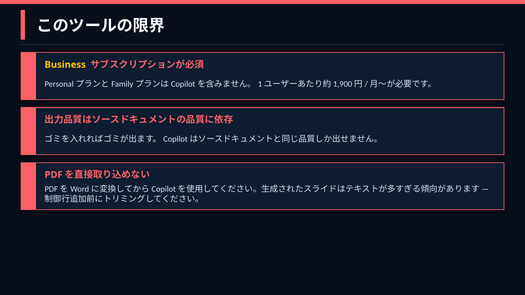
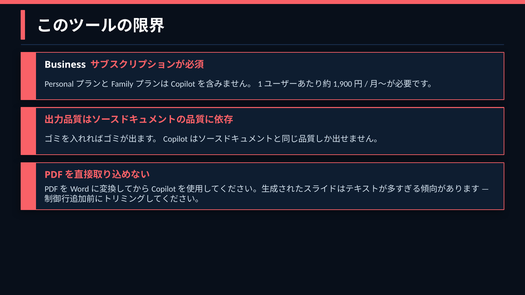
Business colour: yellow -> white (65, 65)
